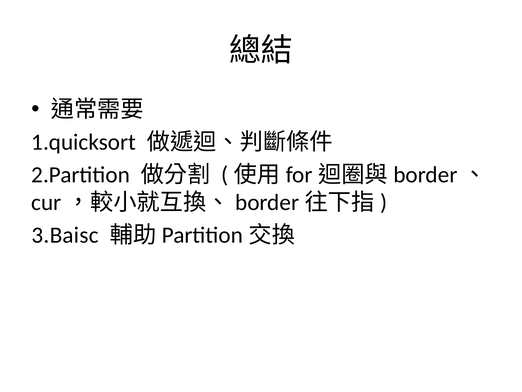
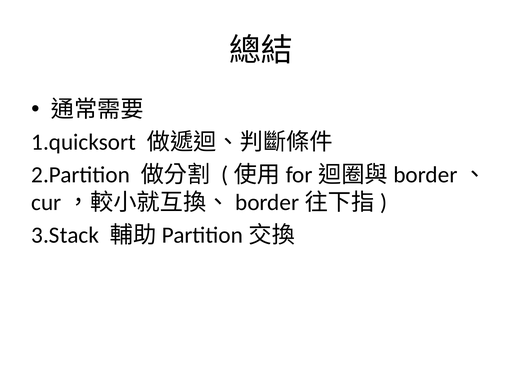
3.Baisc: 3.Baisc -> 3.Stack (65, 235)
